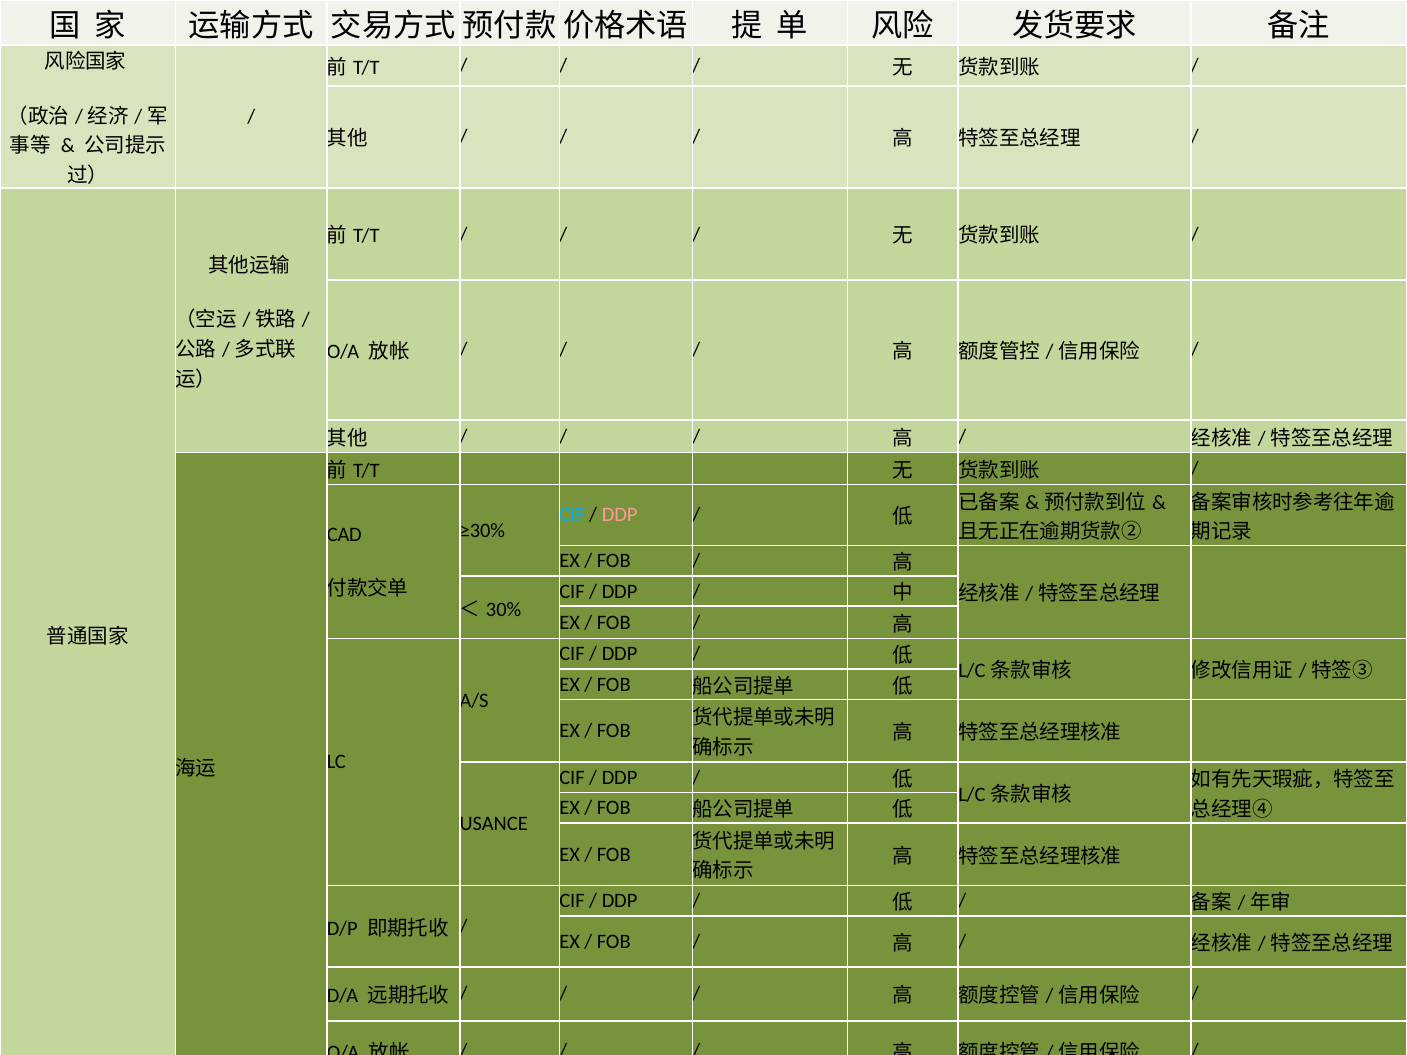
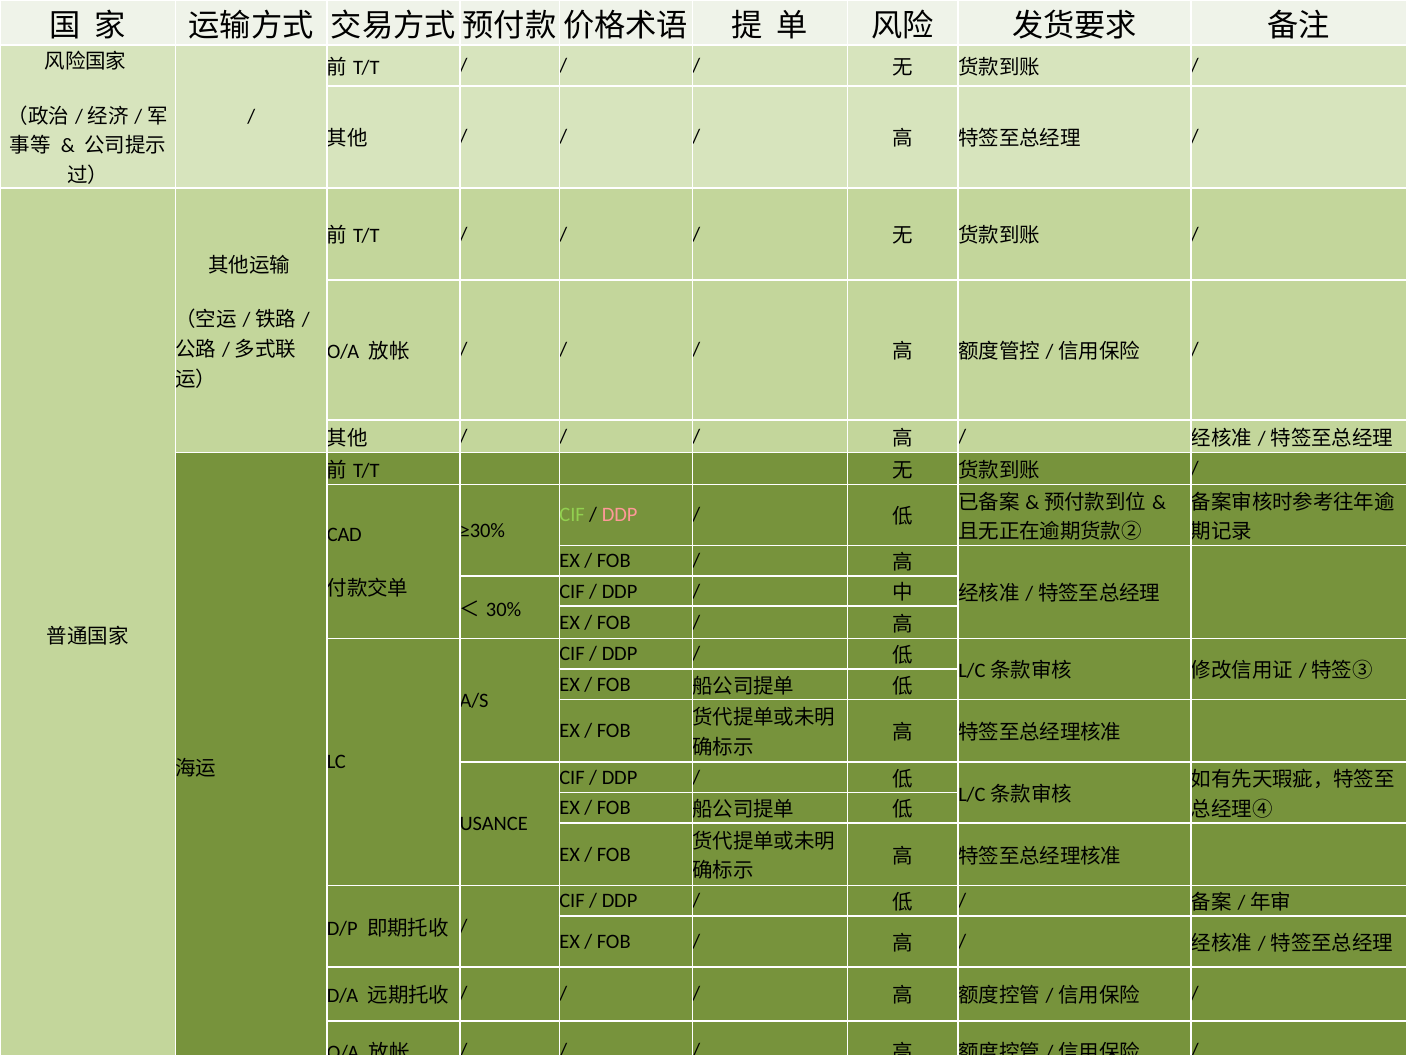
CIF colour: light blue -> light green (572, 515)
